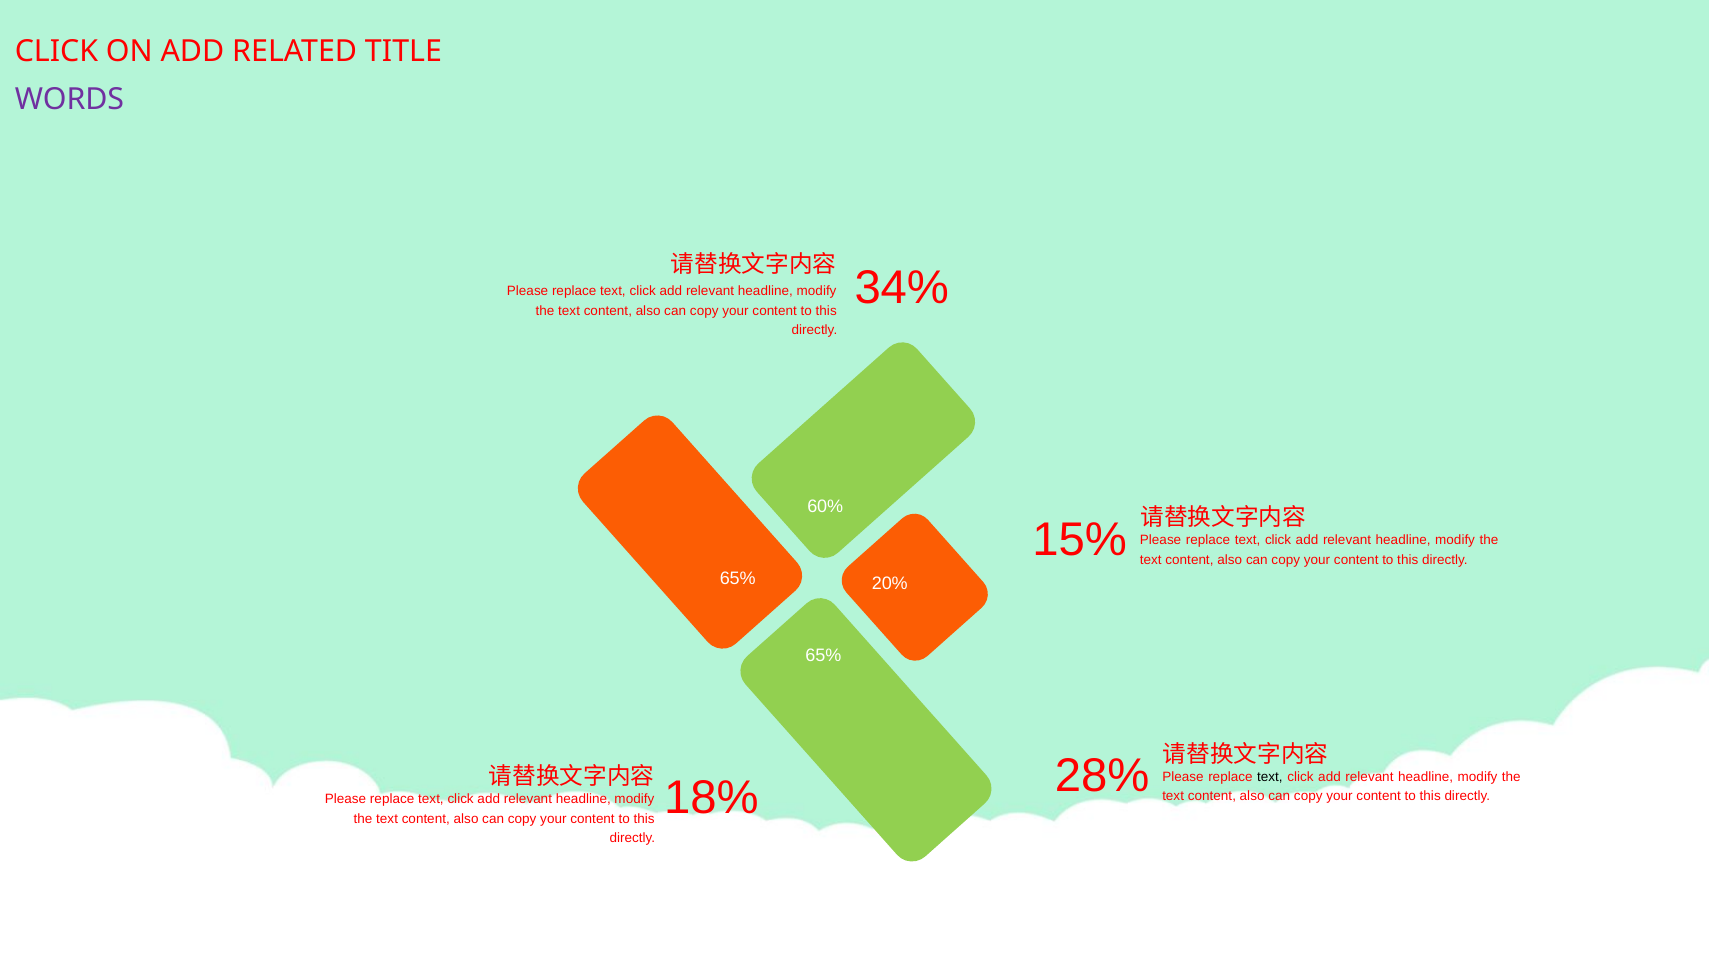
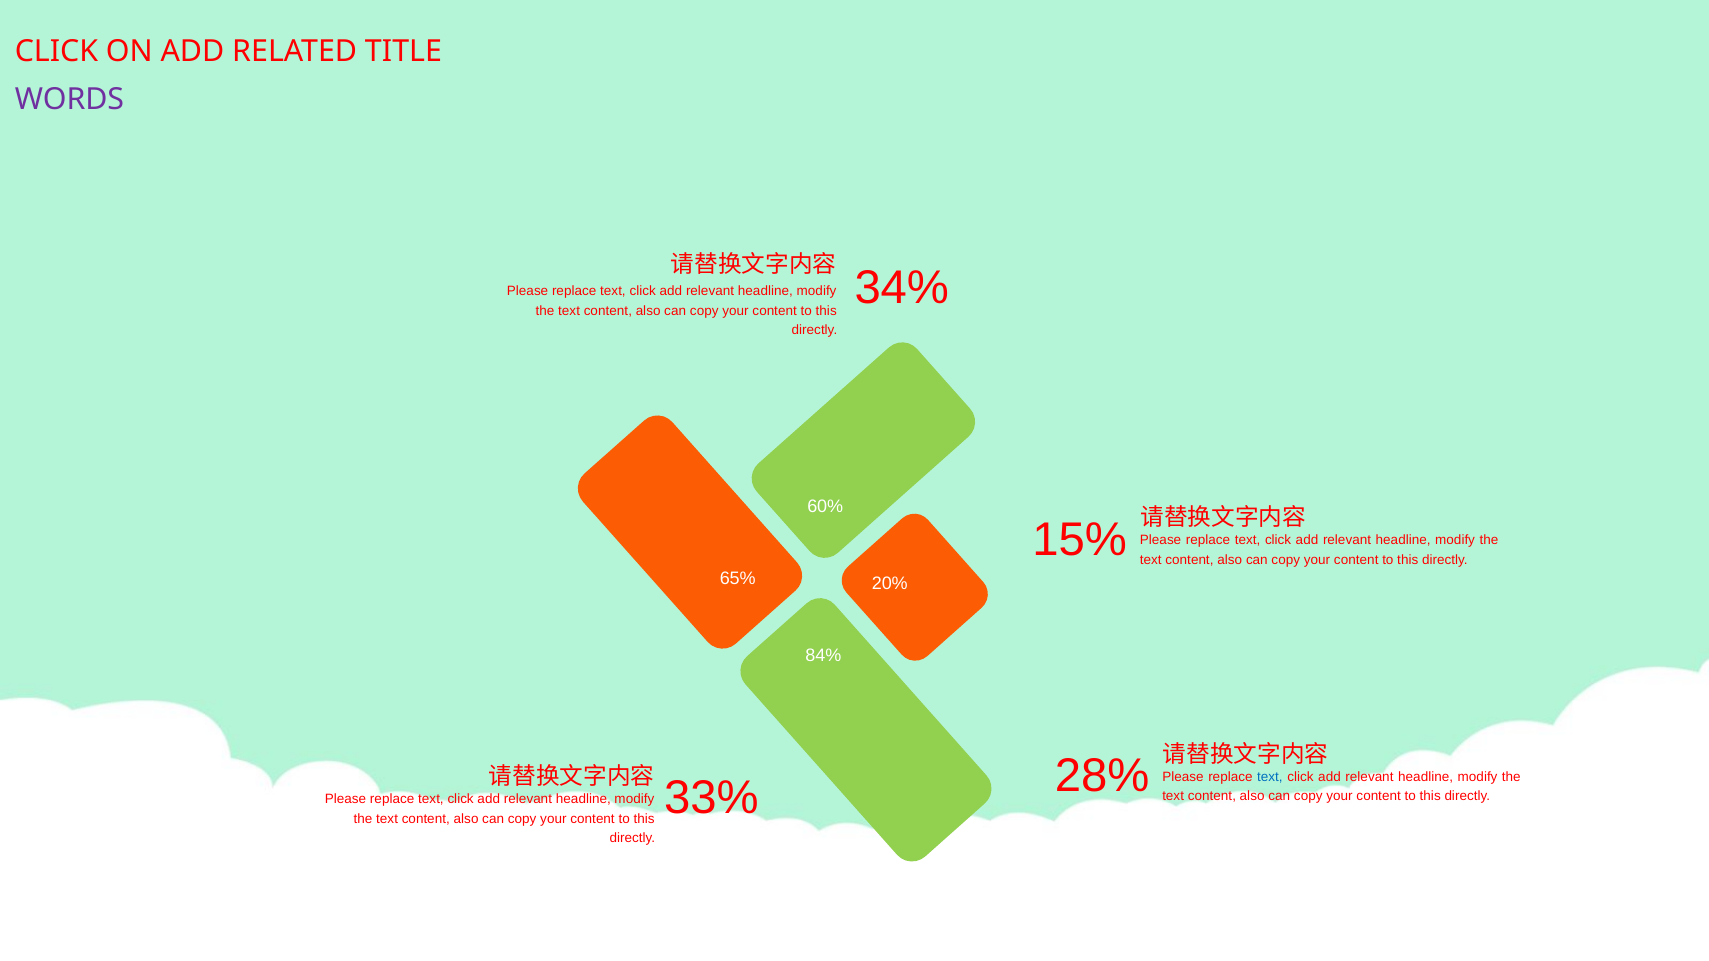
65%: 65% -> 84% (823, 655)
text colour: black -> blue (1270, 777)
18%: 18% -> 33% (711, 799)
